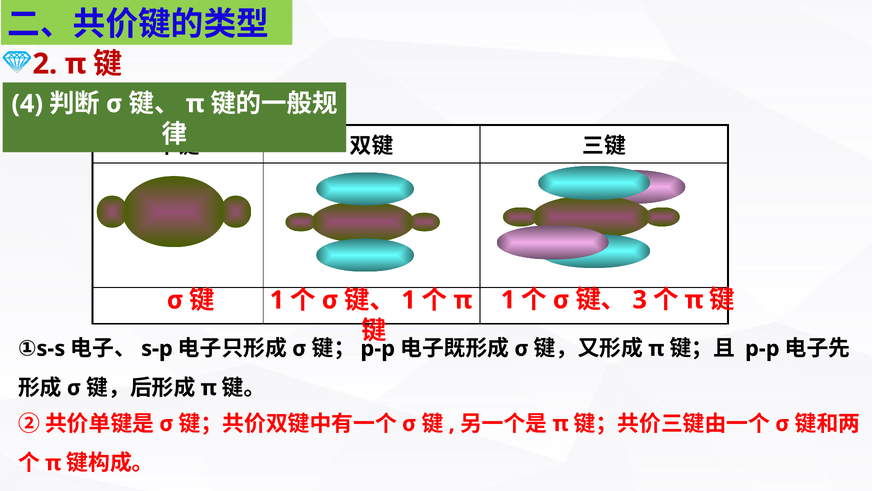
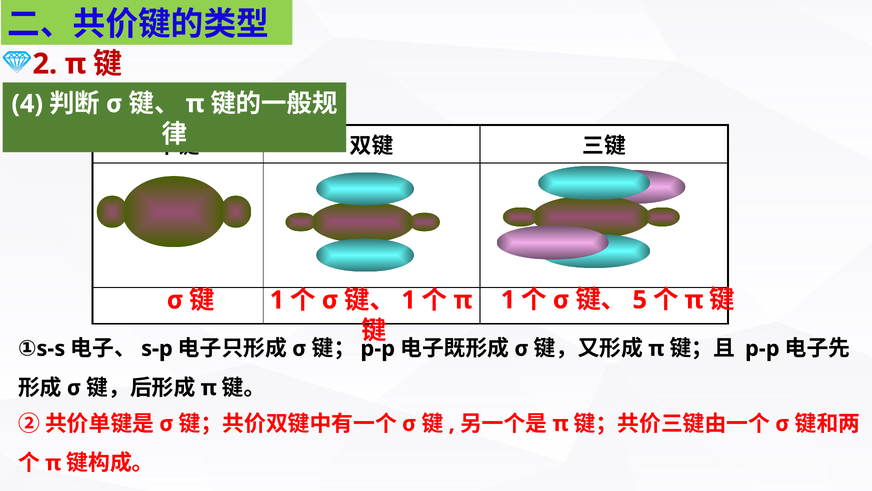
3: 3 -> 5 (640, 300)
